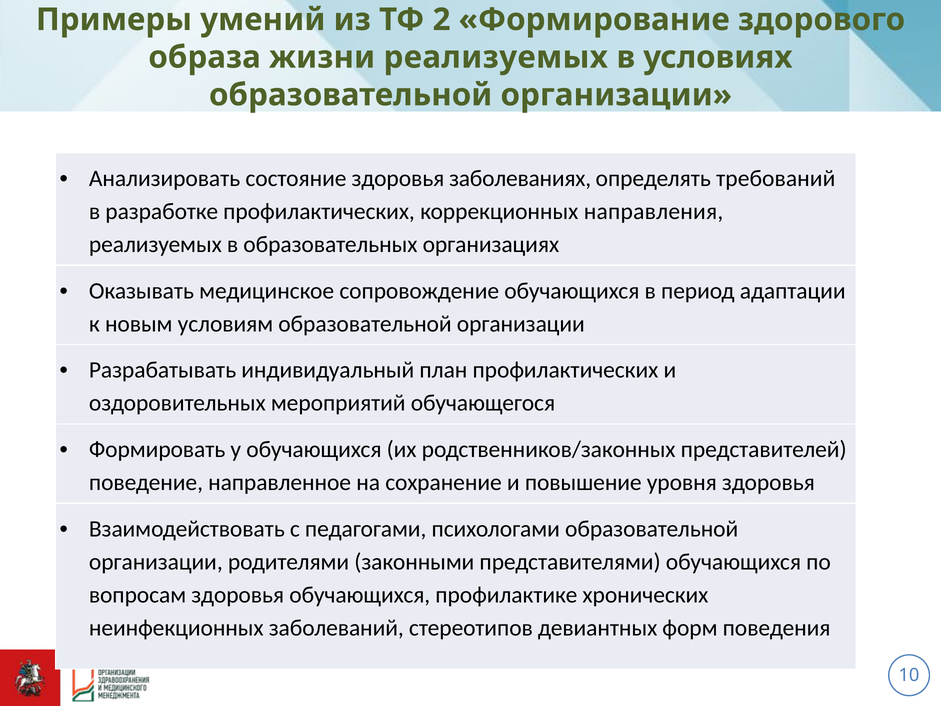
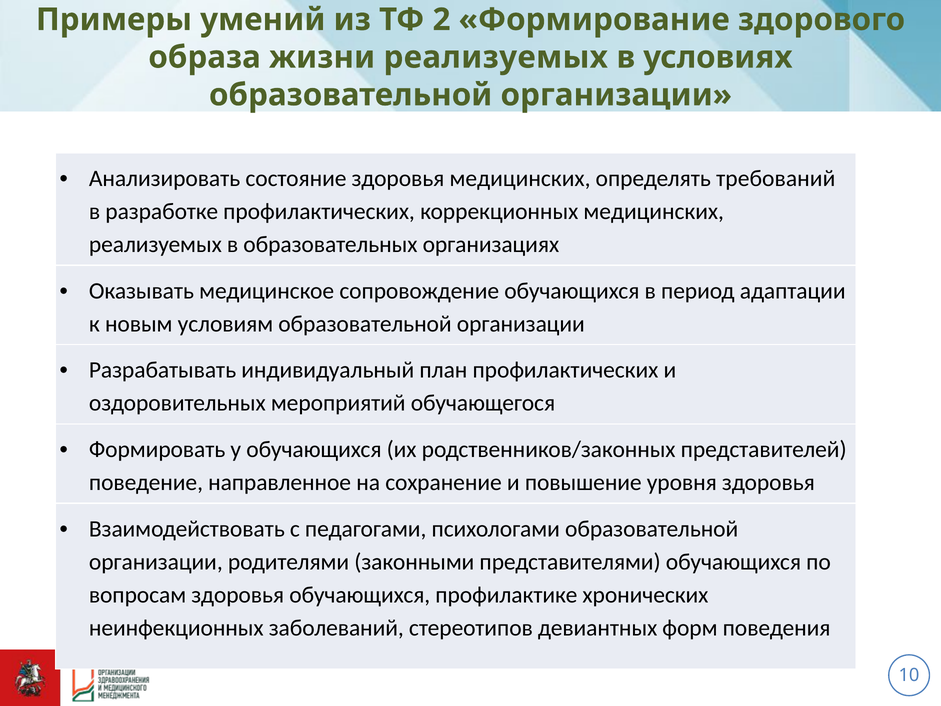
здоровья заболеваниях: заболеваниях -> медицинских (520, 178)
коррекционных направления: направления -> медицинских (654, 211)
